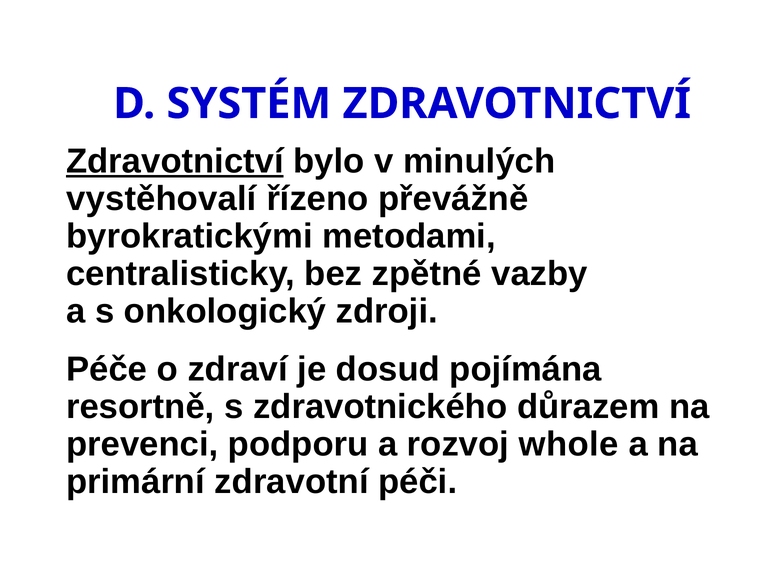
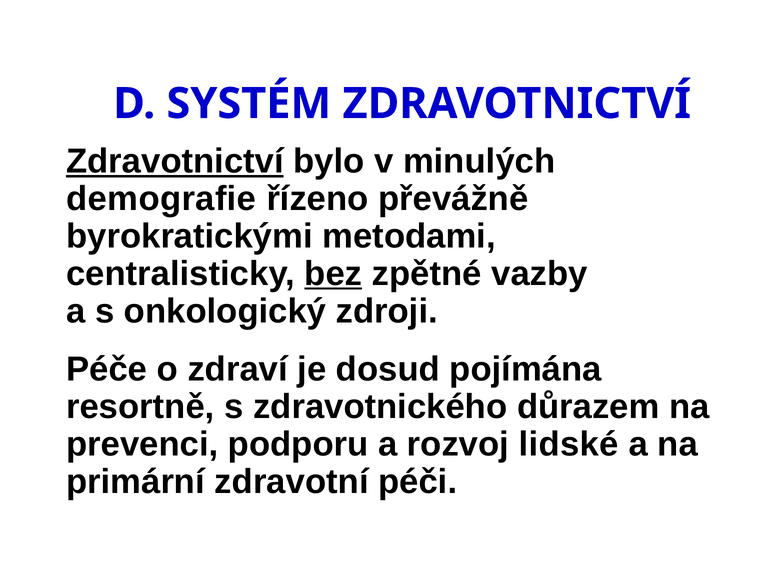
vystěhovalí: vystěhovalí -> demografie (161, 199)
bez underline: none -> present (333, 274)
whole: whole -> lidské (569, 444)
